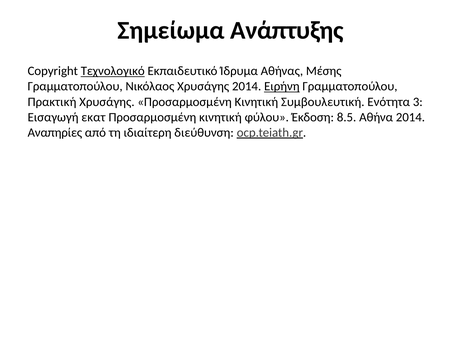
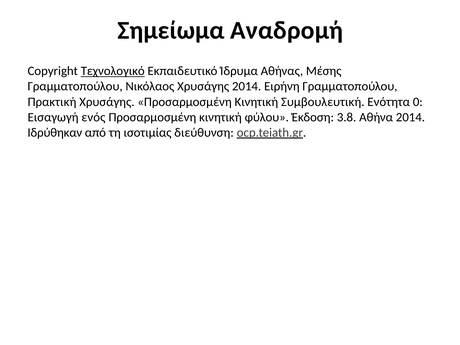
Ανάπτυξης: Ανάπτυξης -> Αναδρομή (287, 30)
Ειρήνη underline: present -> none (282, 86)
3: 3 -> 0 (418, 102)
εκατ: εκατ -> ενός (93, 117)
8.5: 8.5 -> 3.8 (347, 117)
Αναπηρίες: Αναπηρίες -> Ιδρύθηκαν (55, 133)
ιδιαίτερη: ιδιαίτερη -> ισοτιμίας (148, 133)
